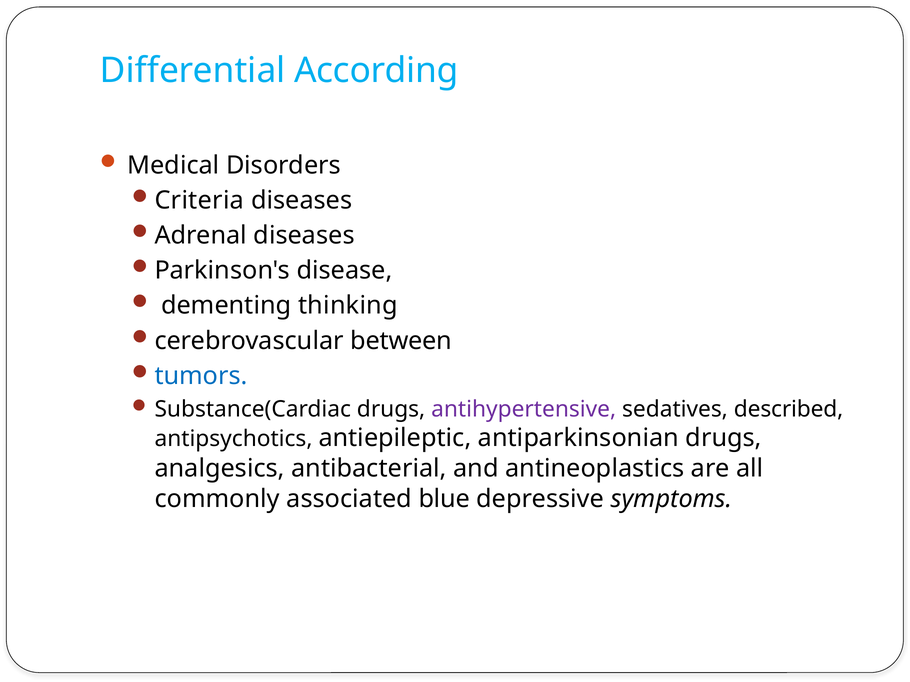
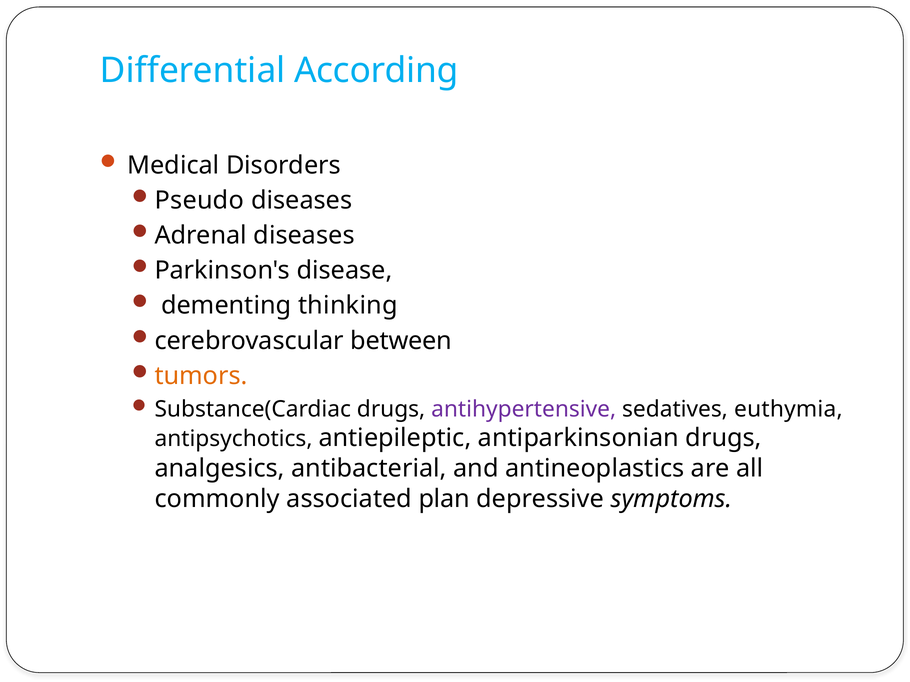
Criteria: Criteria -> Pseudo (199, 201)
tumors colour: blue -> orange (201, 376)
described: described -> euthymia (788, 409)
blue: blue -> plan (444, 499)
